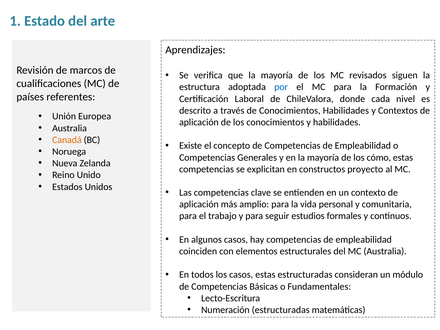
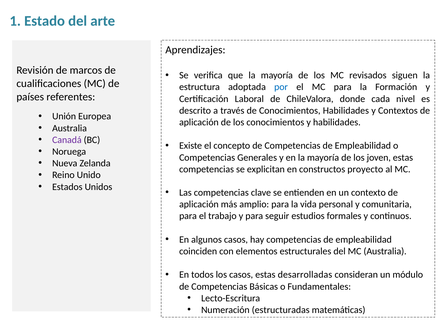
Canadá colour: orange -> purple (67, 140)
cómo: cómo -> joven (379, 157)
estas estructuradas: estructuradas -> desarrolladas (305, 275)
